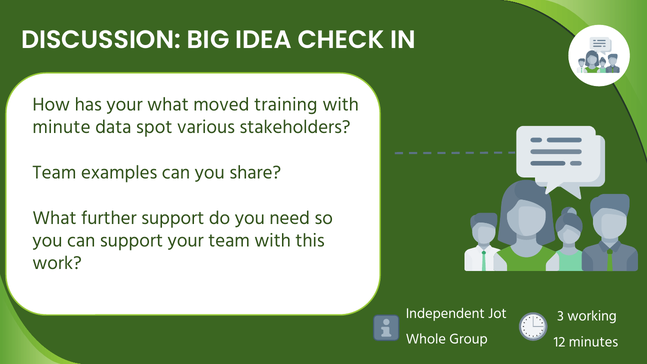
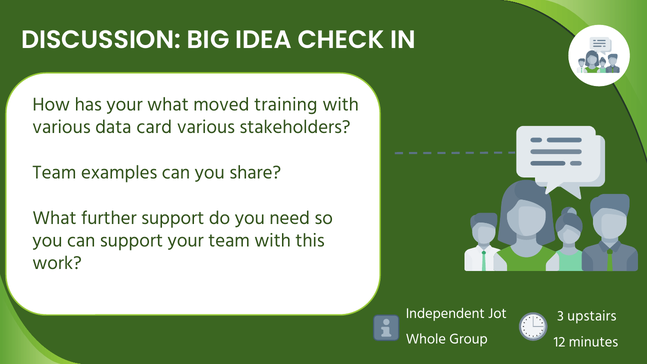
minute: minute -> various (62, 127)
spot: spot -> card (154, 127)
working: working -> upstairs (592, 316)
